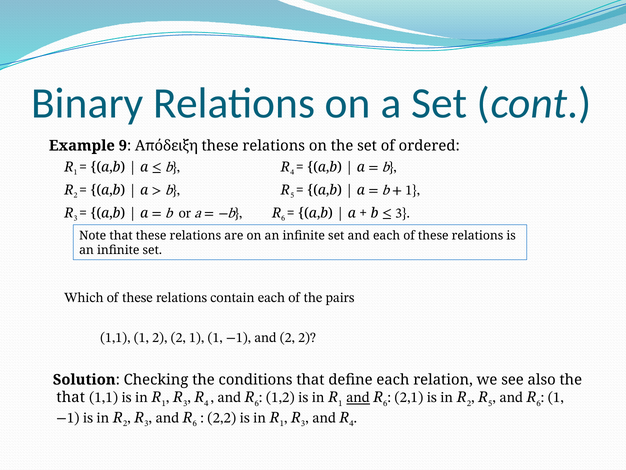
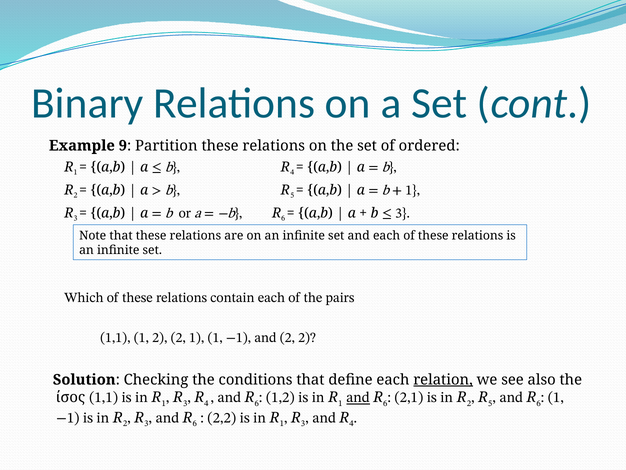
Απόδειξη: Απόδειξη -> Partition (166, 145)
relation underline: none -> present (443, 379)
that: that -> ίσος (71, 397)
